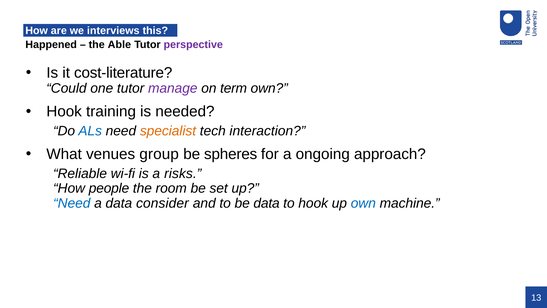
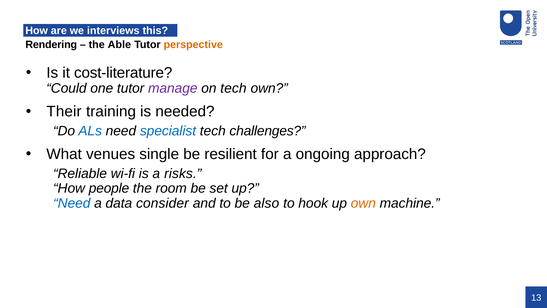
Happened: Happened -> Rendering (51, 45)
perspective colour: purple -> orange (193, 45)
on term: term -> tech (233, 88)
Hook: Hook -> Their (64, 112)
specialist colour: orange -> blue (168, 131)
interaction: interaction -> challenges (268, 131)
group: group -> single (159, 154)
spheres: spheres -> resilient (231, 154)
be data: data -> also (266, 203)
own colour: blue -> orange (363, 203)
